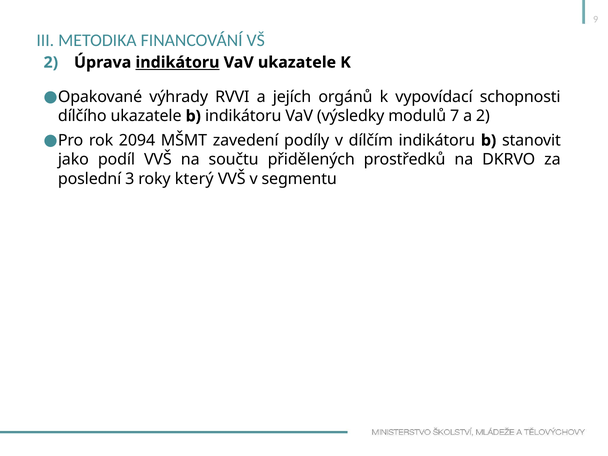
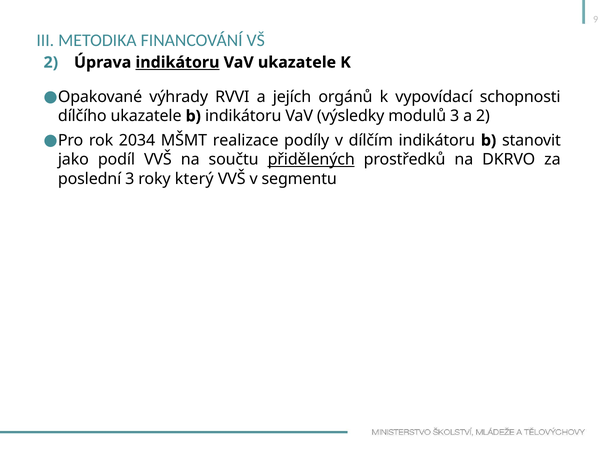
modulů 7: 7 -> 3 (455, 116)
2094: 2094 -> 2034 (137, 140)
zavedení: zavedení -> realizace (246, 140)
přidělených underline: none -> present (311, 160)
